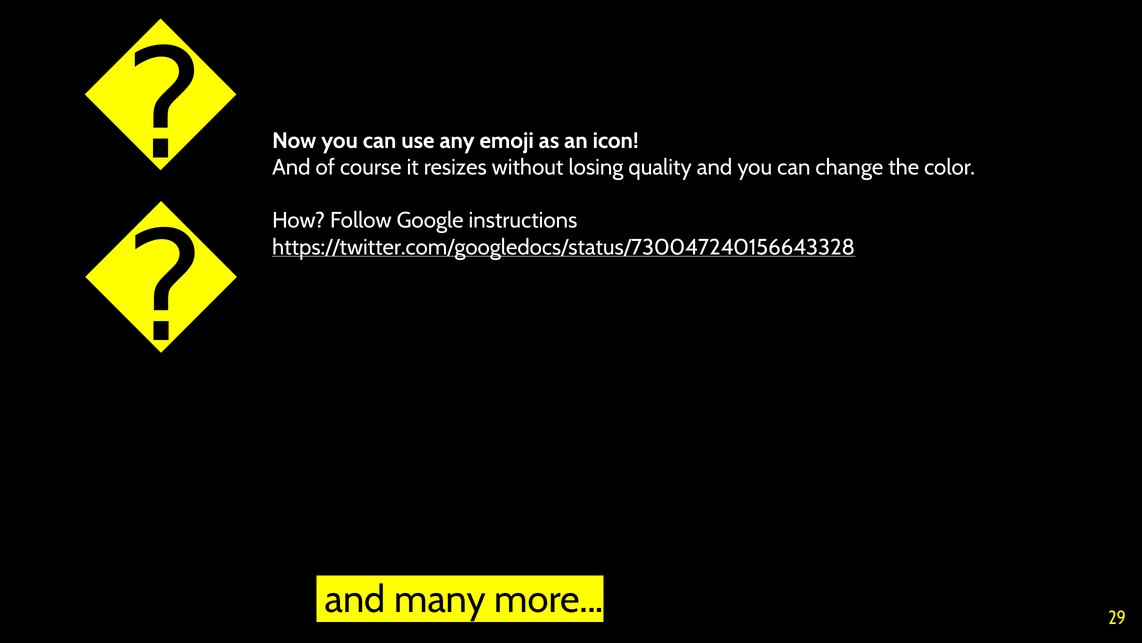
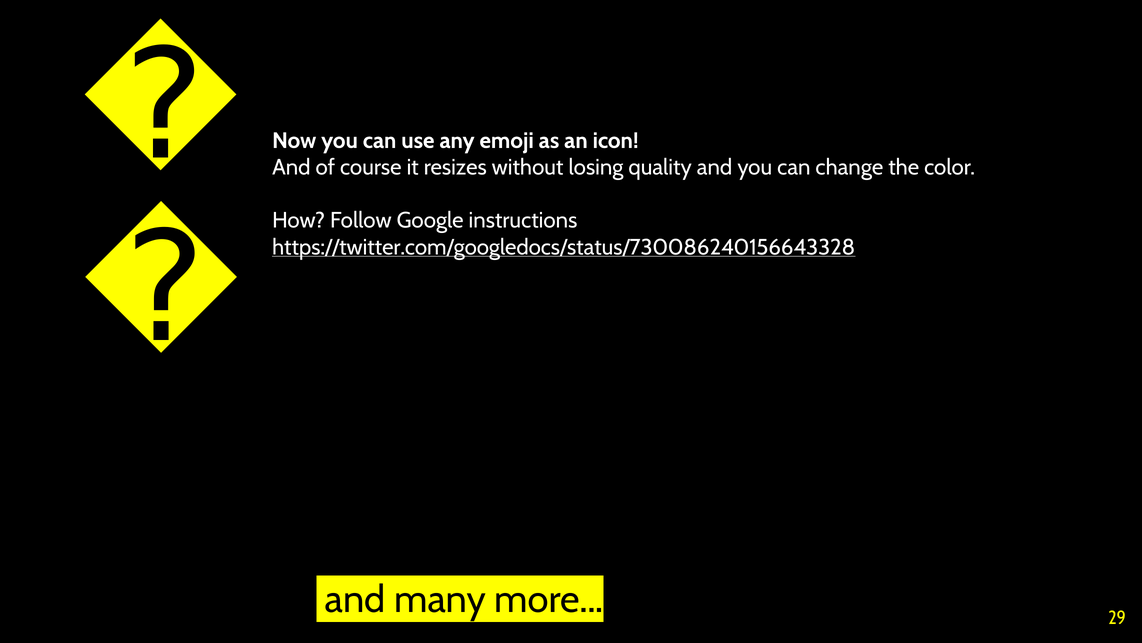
https://twitter.com/googledocs/status/730047240156643328: https://twitter.com/googledocs/status/730047240156643328 -> https://twitter.com/googledocs/status/730086240156643328 (564, 247)
